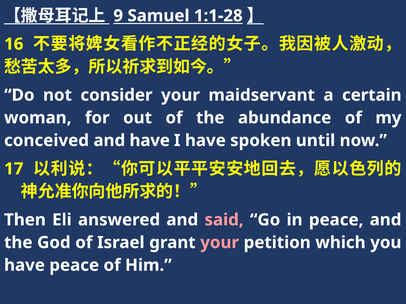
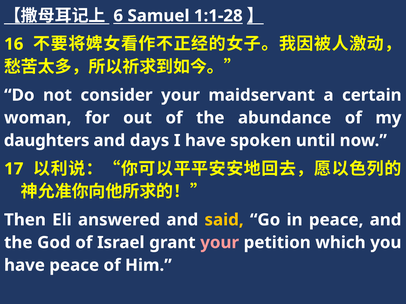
9: 9 -> 6 (118, 16)
conceived: conceived -> daughters (47, 141)
and have: have -> days (150, 141)
said colour: pink -> yellow (224, 220)
